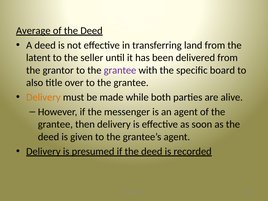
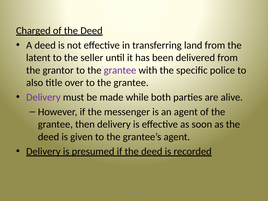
Average: Average -> Charged (33, 31)
board: board -> police (222, 70)
Delivery colour: orange -> purple (43, 97)
